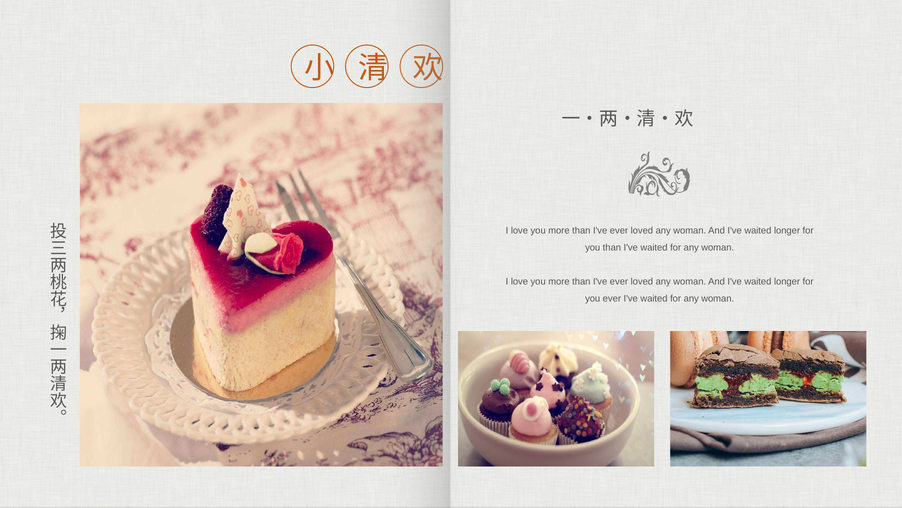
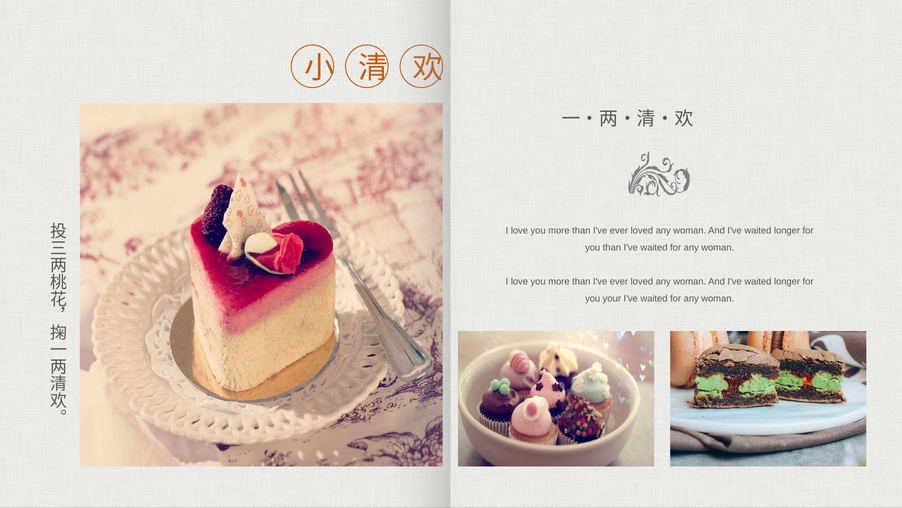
you ever: ever -> your (612, 298)
